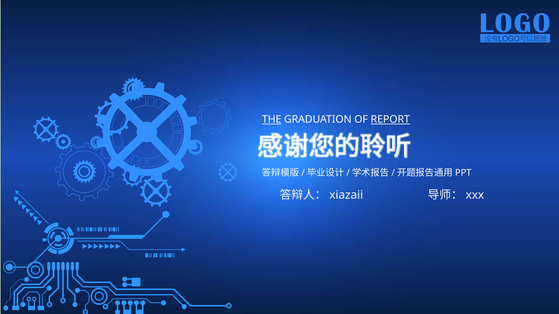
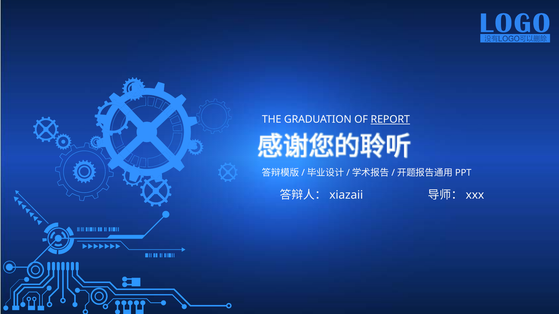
THE underline: present -> none (272, 120)
